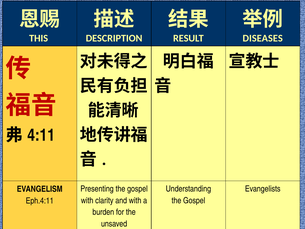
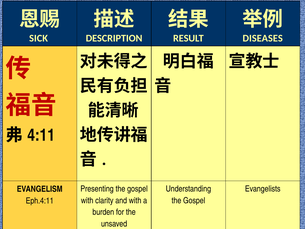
THIS: THIS -> SICK (39, 38)
